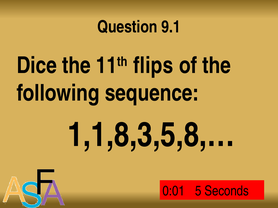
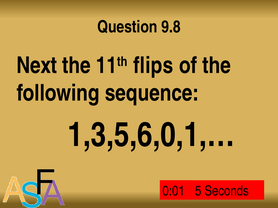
9.1: 9.1 -> 9.8 (171, 27)
Dice: Dice -> Next (37, 66)
1,1,8,3,5,8,…: 1,1,8,3,5,8,… -> 1,3,5,6,0,1,… (151, 135)
